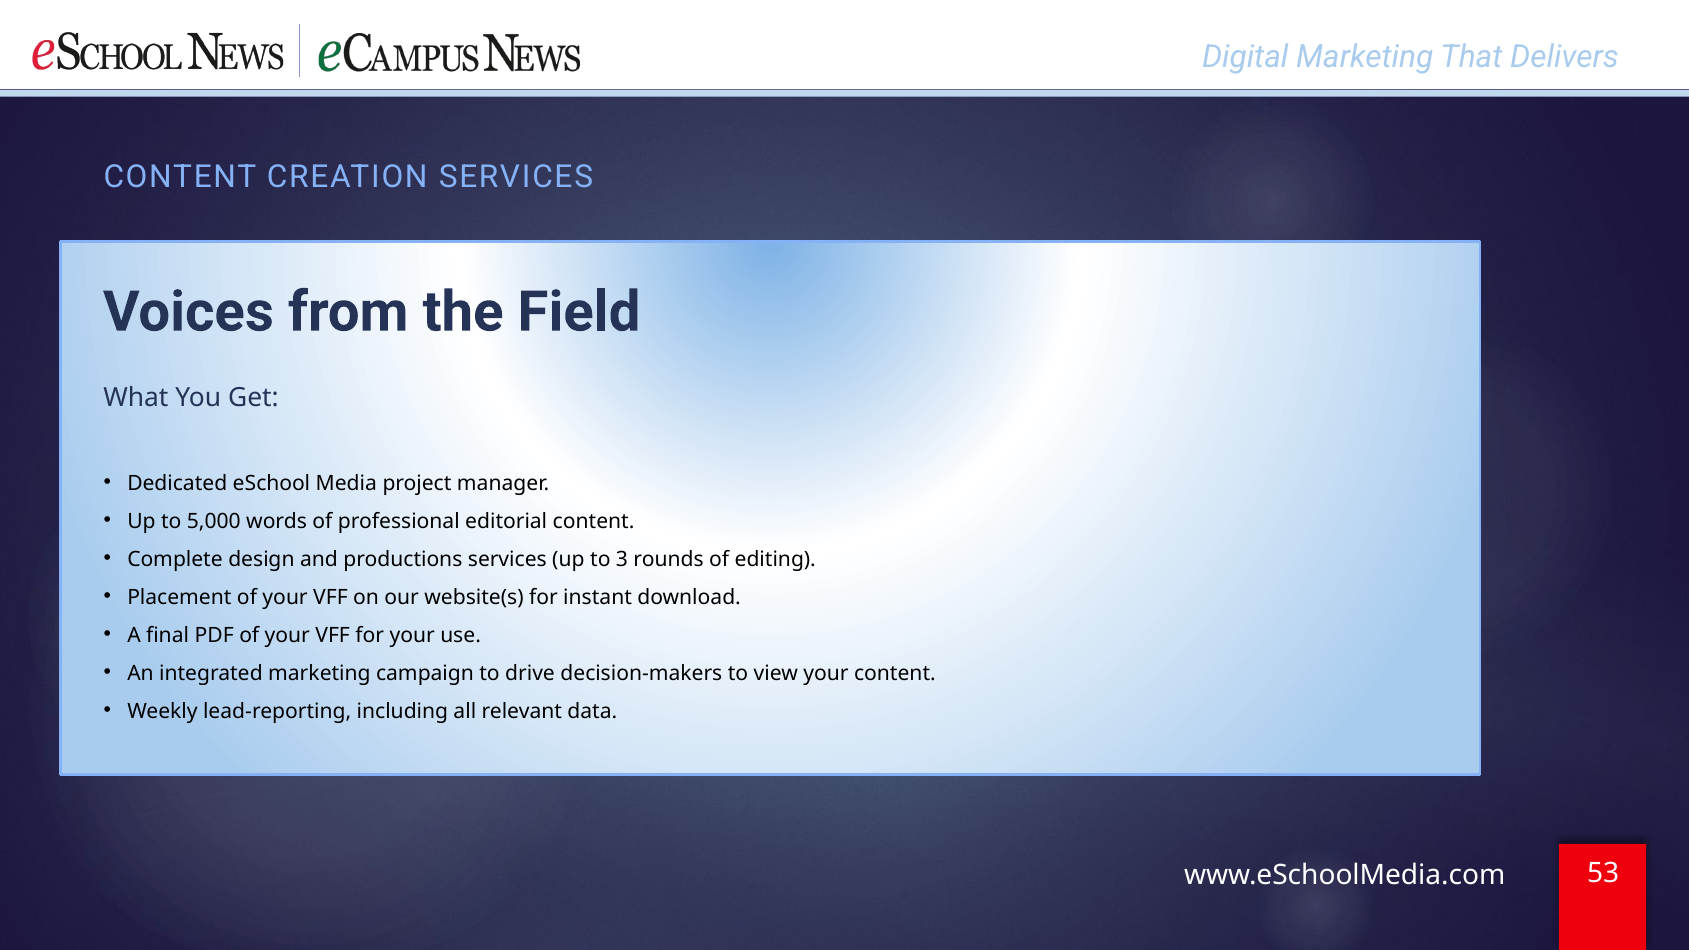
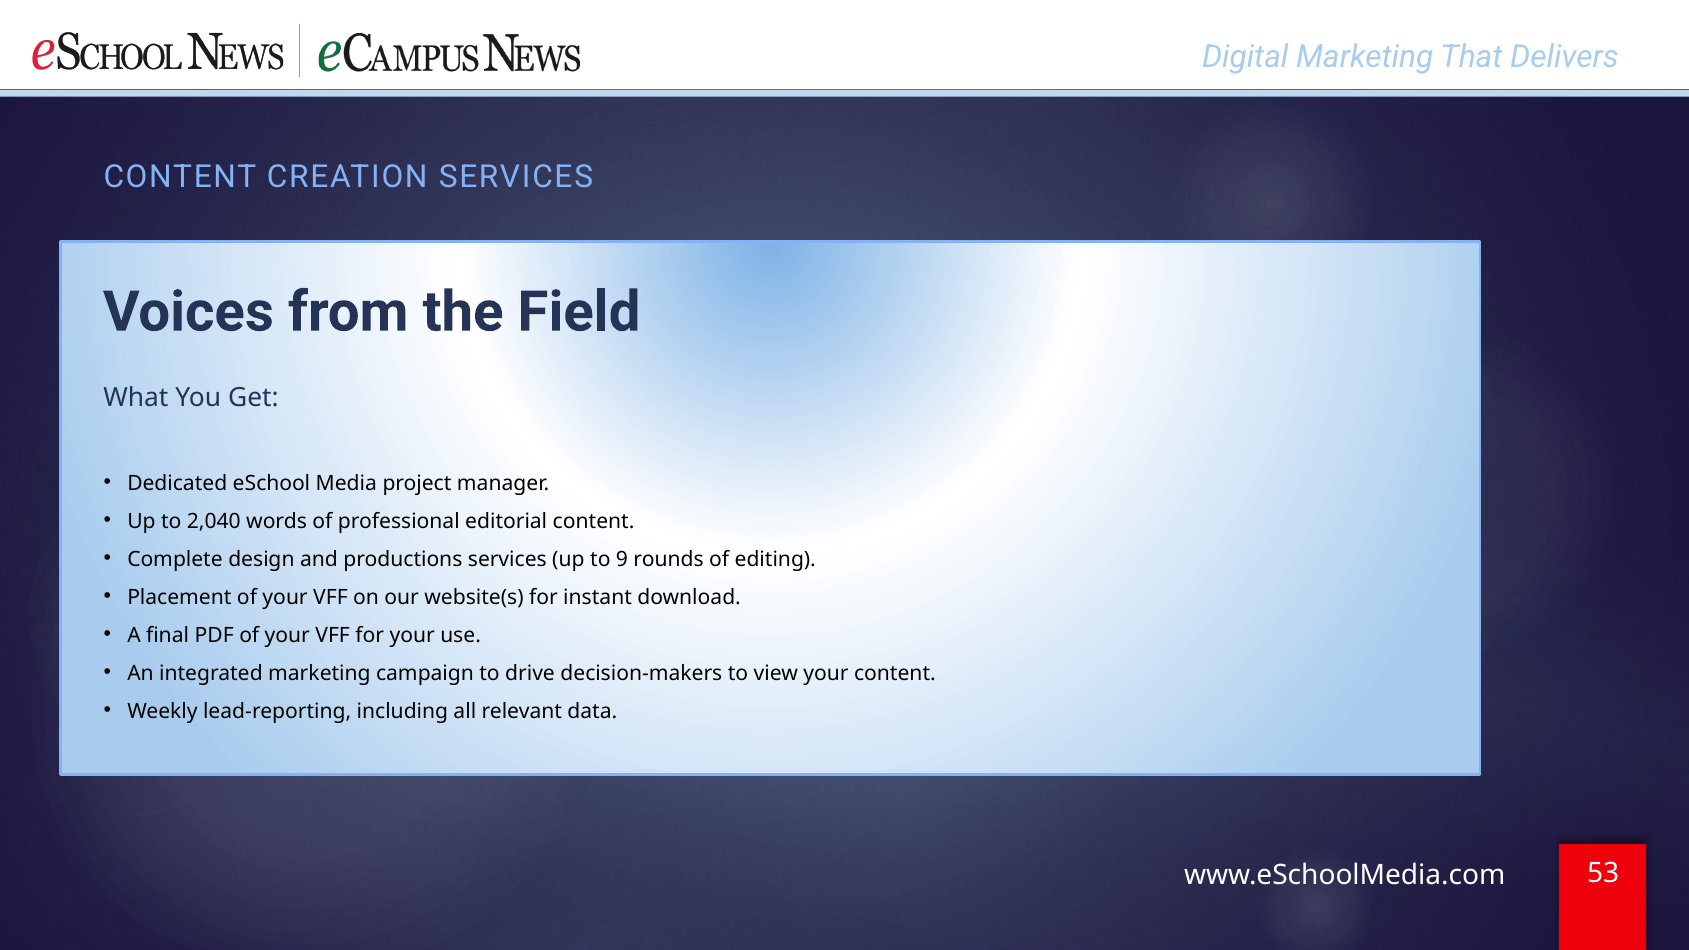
5,000: 5,000 -> 2,040 (214, 521)
3: 3 -> 9 (622, 559)
